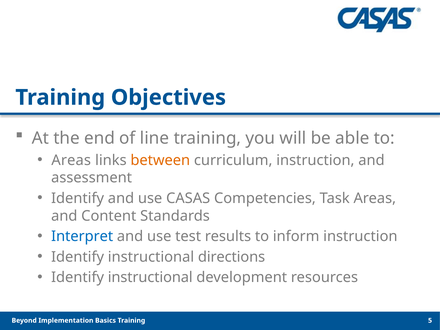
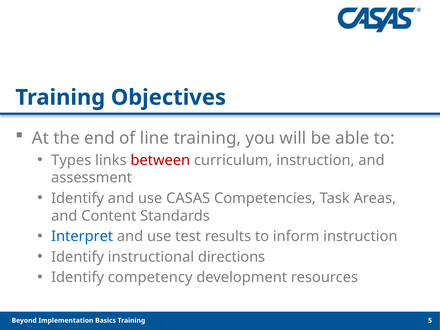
Areas: Areas -> Types (71, 160)
between colour: orange -> red (160, 160)
instructional: instructional -> competency (150, 277)
